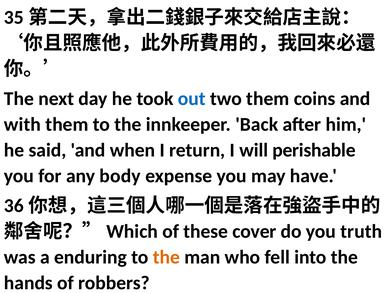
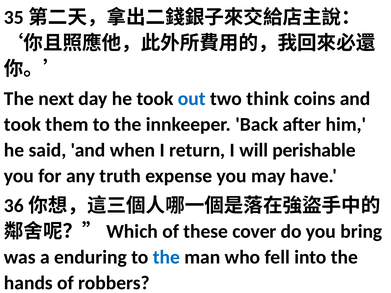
two them: them -> think (268, 99)
with: with -> took (23, 125)
body: body -> truth (120, 176)
truth: truth -> bring (361, 232)
the colour: orange -> blue (166, 257)
